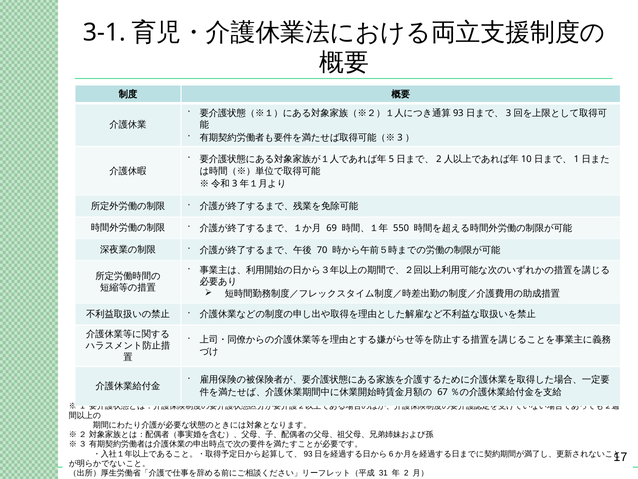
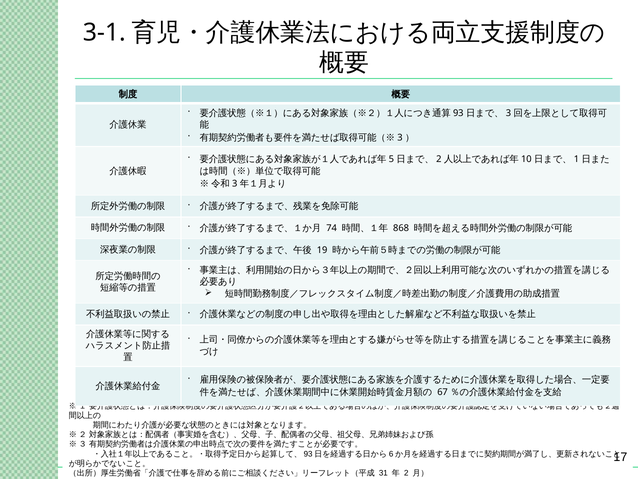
69: 69 -> 74 (332, 228)
550: 550 -> 868 (401, 228)
70: 70 -> 19 (322, 250)
